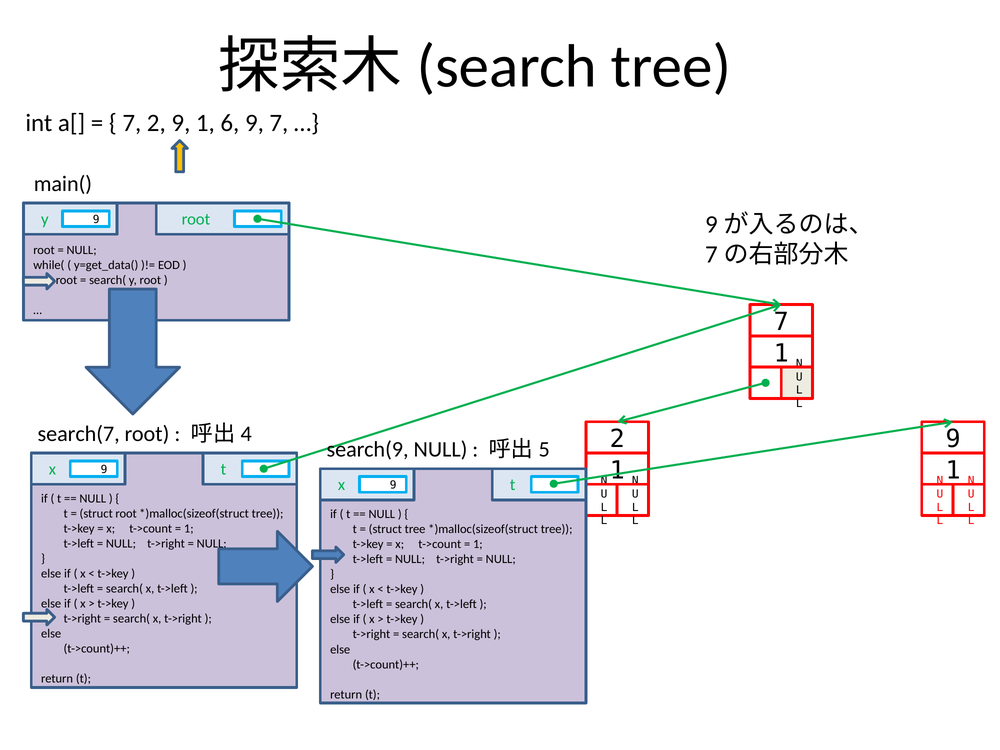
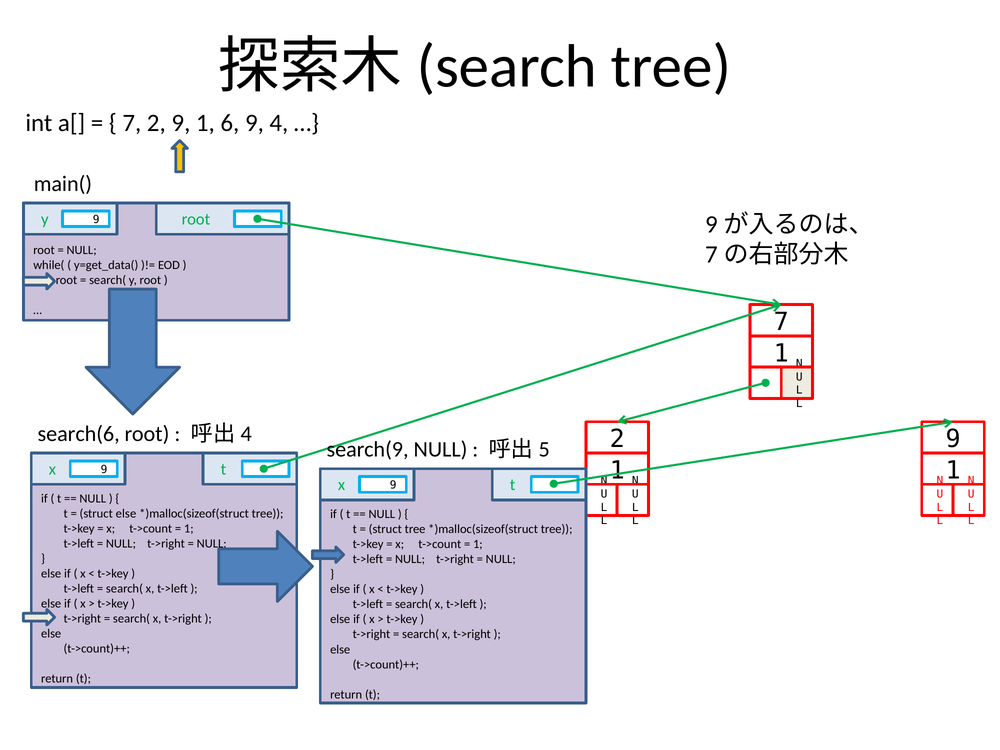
9 7: 7 -> 4 (279, 123)
search(7: search(7 -> search(6 (79, 434)
struct root: root -> else (126, 513)
